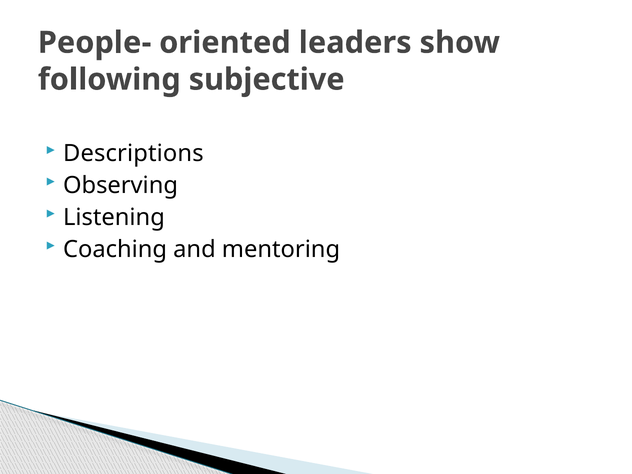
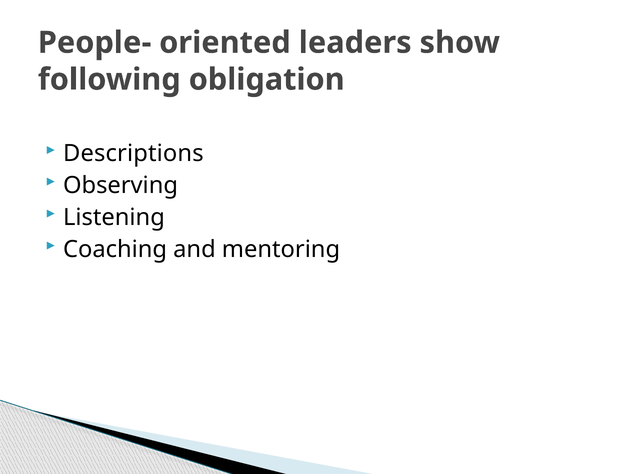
subjective: subjective -> obligation (267, 80)
